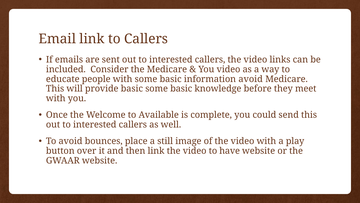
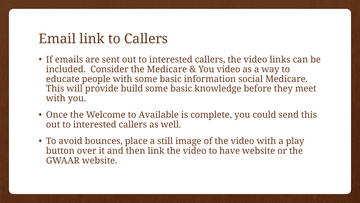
information avoid: avoid -> social (251, 79)
provide basic: basic -> build (132, 89)
